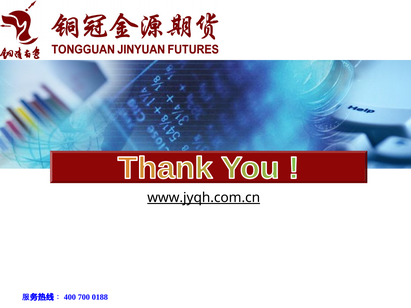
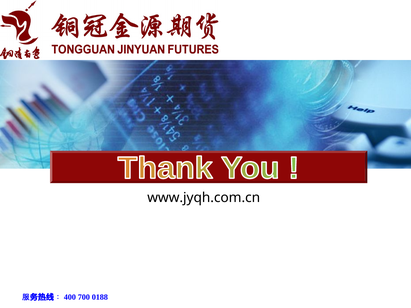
www.jyqh.com.cn underline: present -> none (204, 198)
